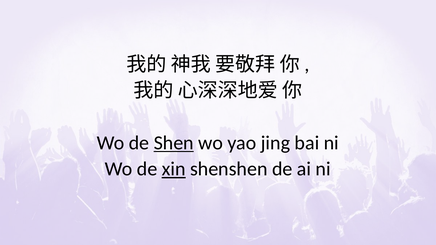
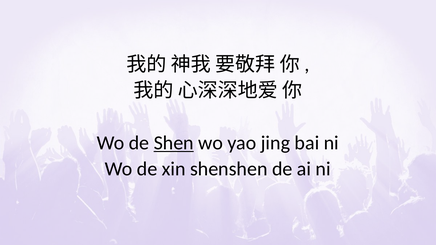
xin underline: present -> none (174, 169)
